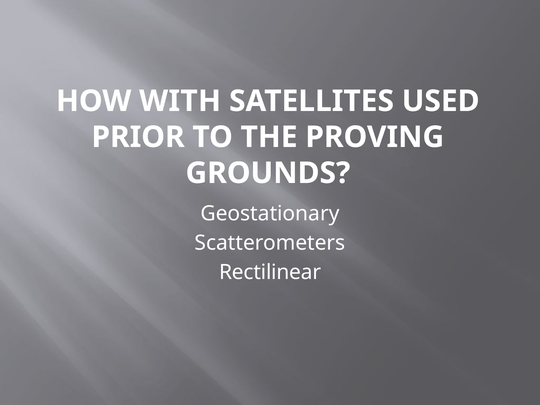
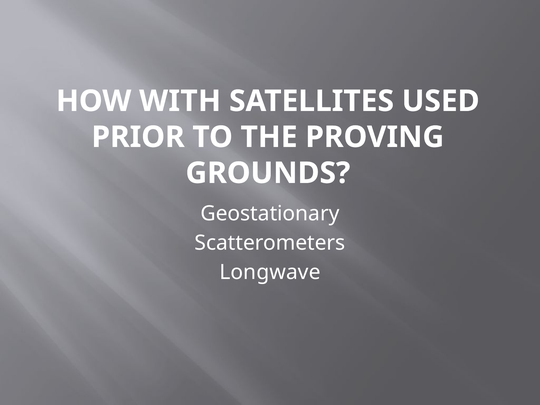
Rectilinear: Rectilinear -> Longwave (270, 272)
